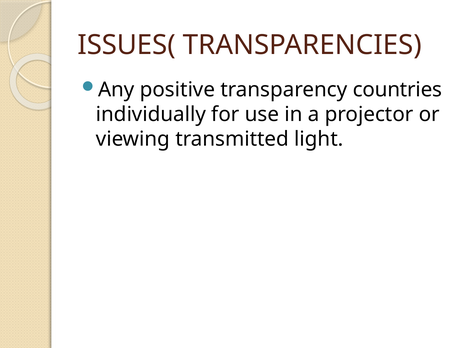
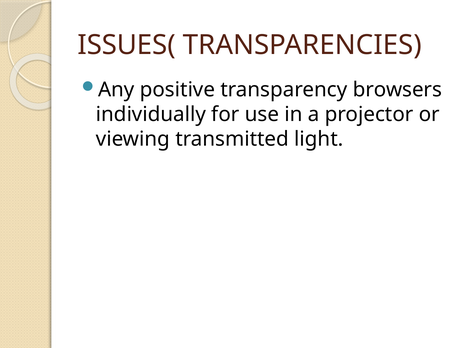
countries: countries -> browsers (397, 90)
